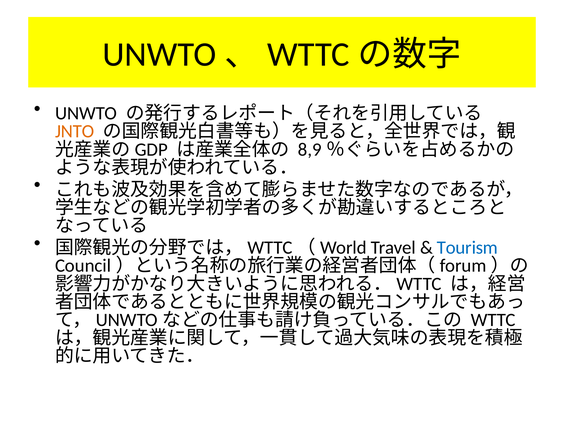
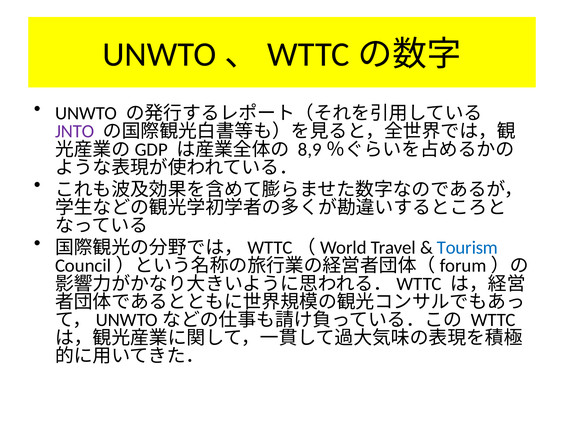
JNTO colour: orange -> purple (75, 131)
